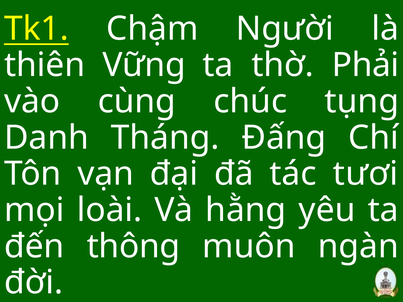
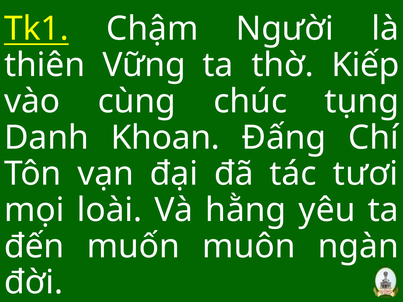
Phải: Phải -> Kiếp (365, 65)
Tháng: Tháng -> Khoan (165, 138)
thông: thông -> muốn (133, 247)
